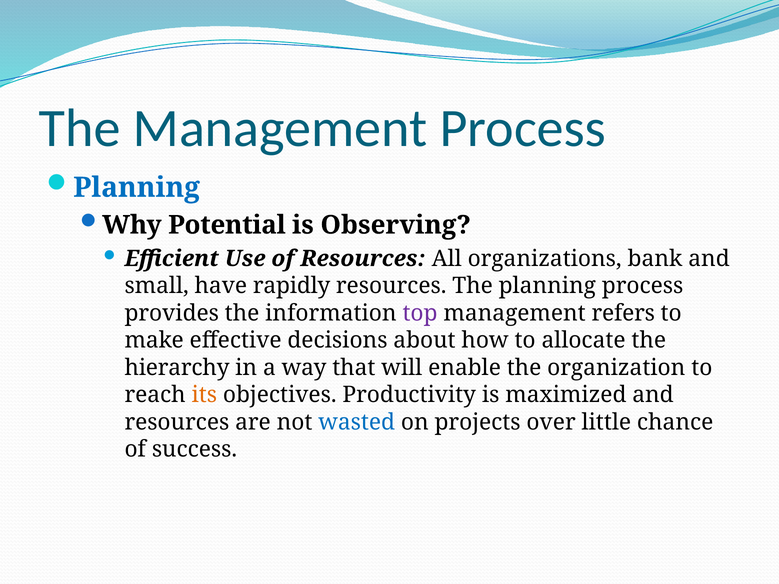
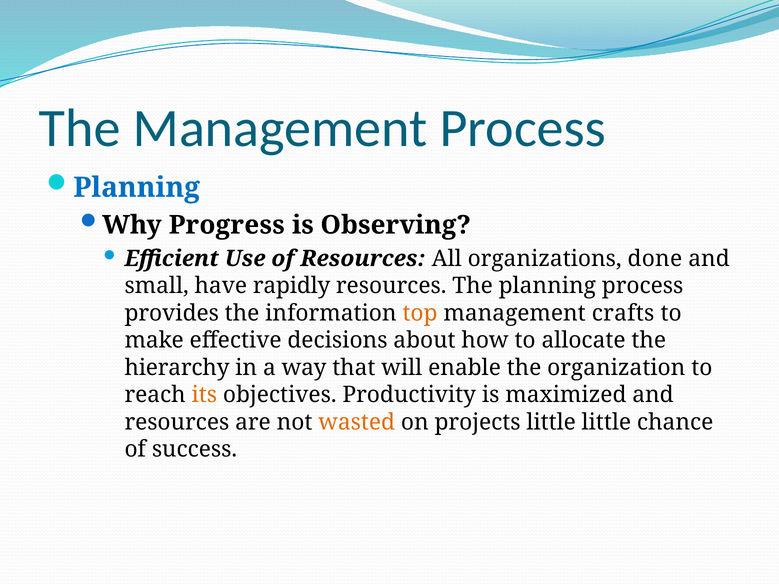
Potential: Potential -> Progress (227, 225)
bank: bank -> done (655, 259)
top colour: purple -> orange (420, 313)
refers: refers -> crafts (623, 313)
wasted colour: blue -> orange (357, 422)
projects over: over -> little (551, 422)
